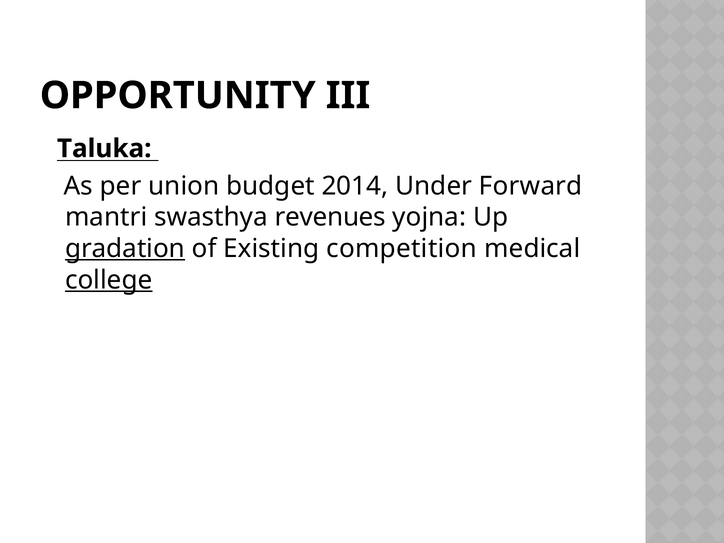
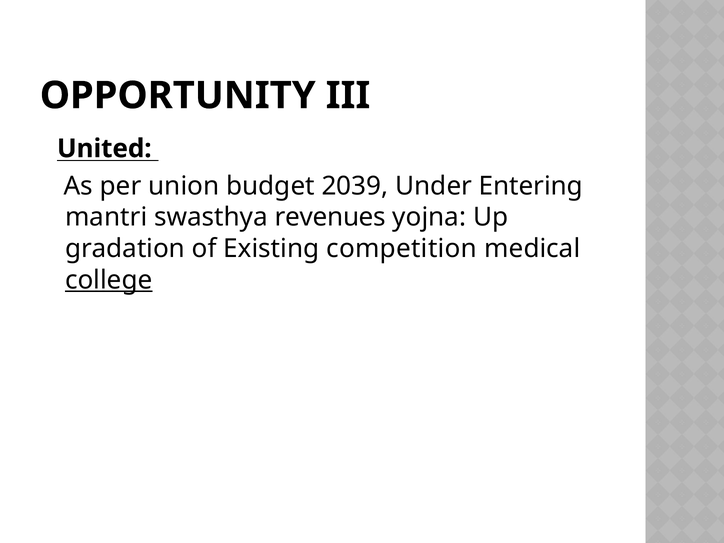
Taluka: Taluka -> United (104, 149)
2014: 2014 -> 2039 (355, 186)
Forward: Forward -> Entering (531, 186)
gradation underline: present -> none (125, 249)
